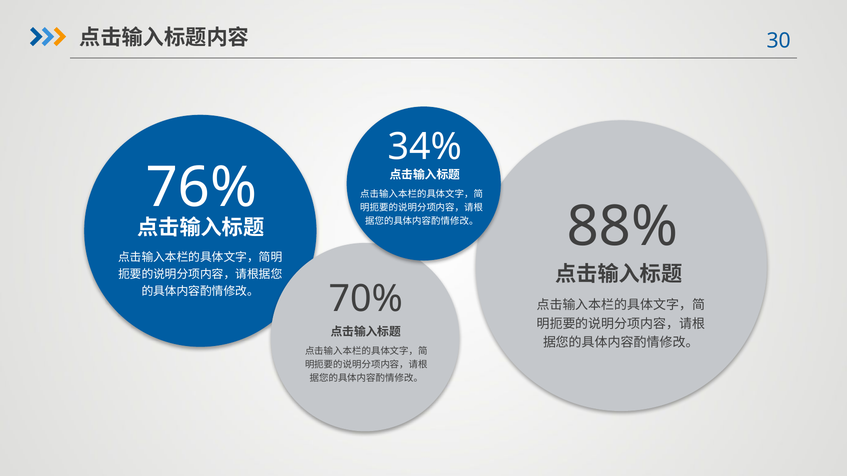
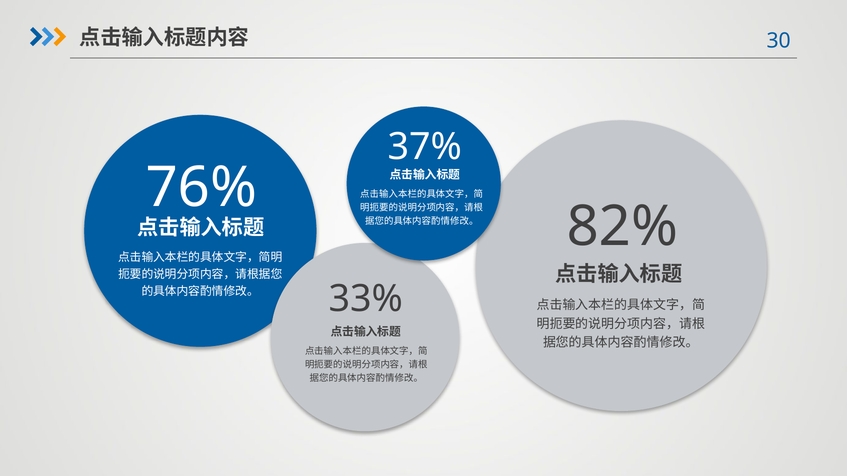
34%: 34% -> 37% (425, 147)
88%: 88% -> 82% (622, 227)
70%: 70% -> 33% (366, 299)
